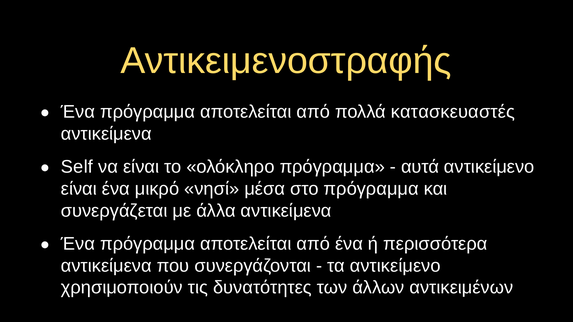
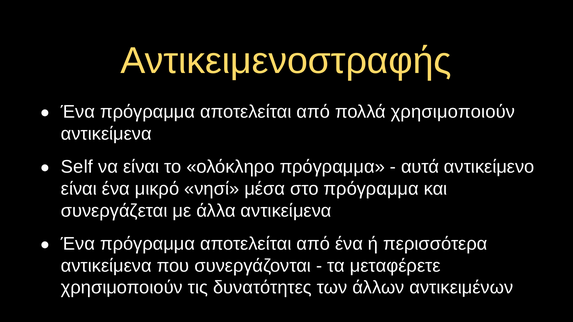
πολλά κατασκευαστές: κατασκευαστές -> χρησιμοποιούν (453, 112)
τα αντικείμενο: αντικείμενο -> μεταφέρετε (395, 266)
